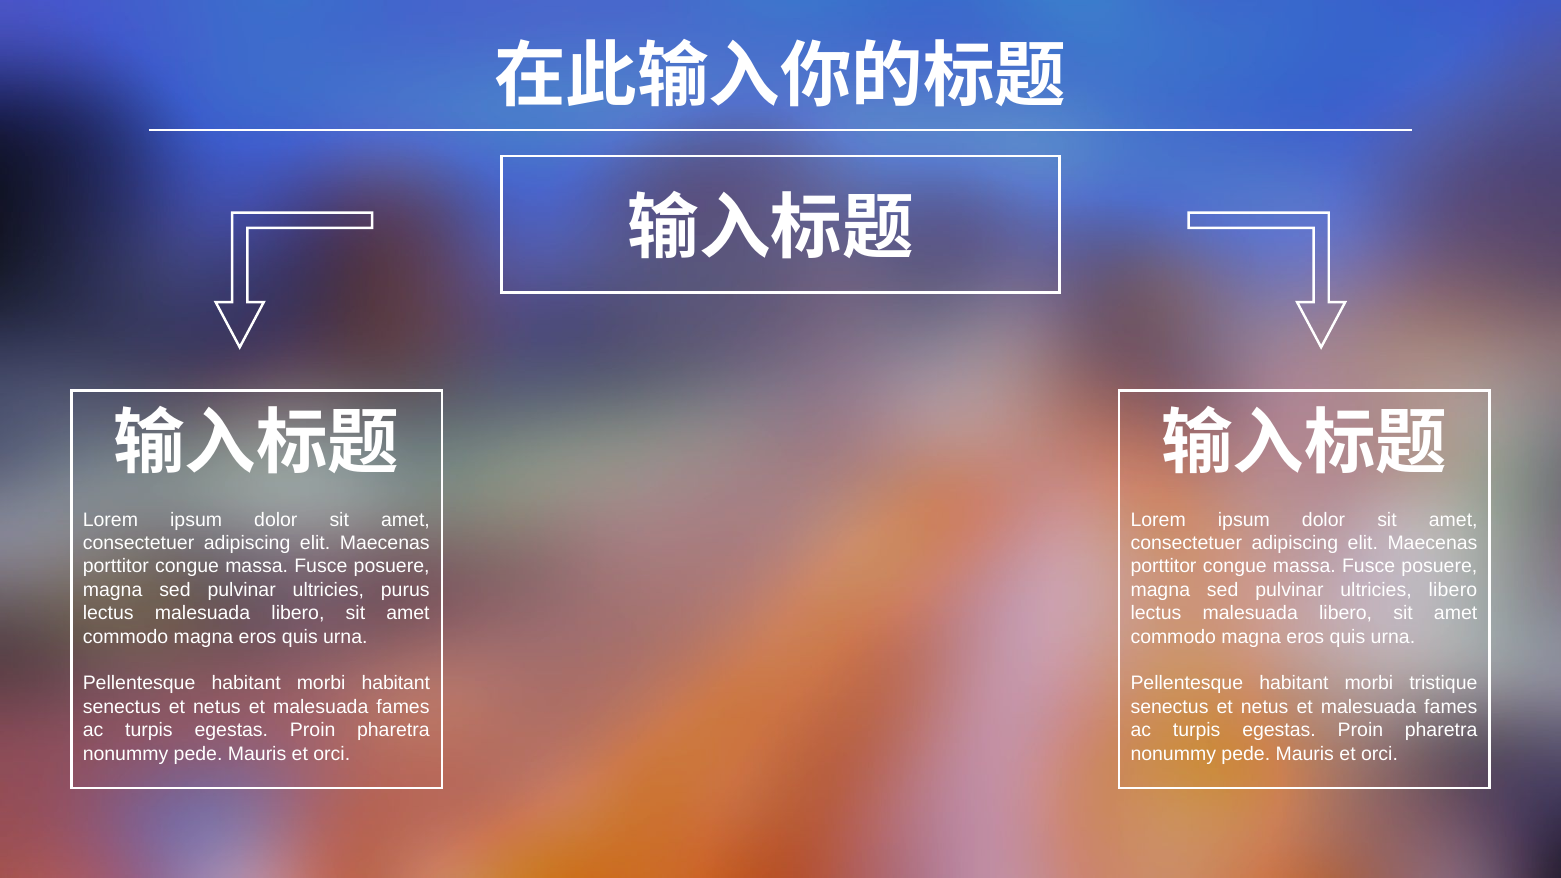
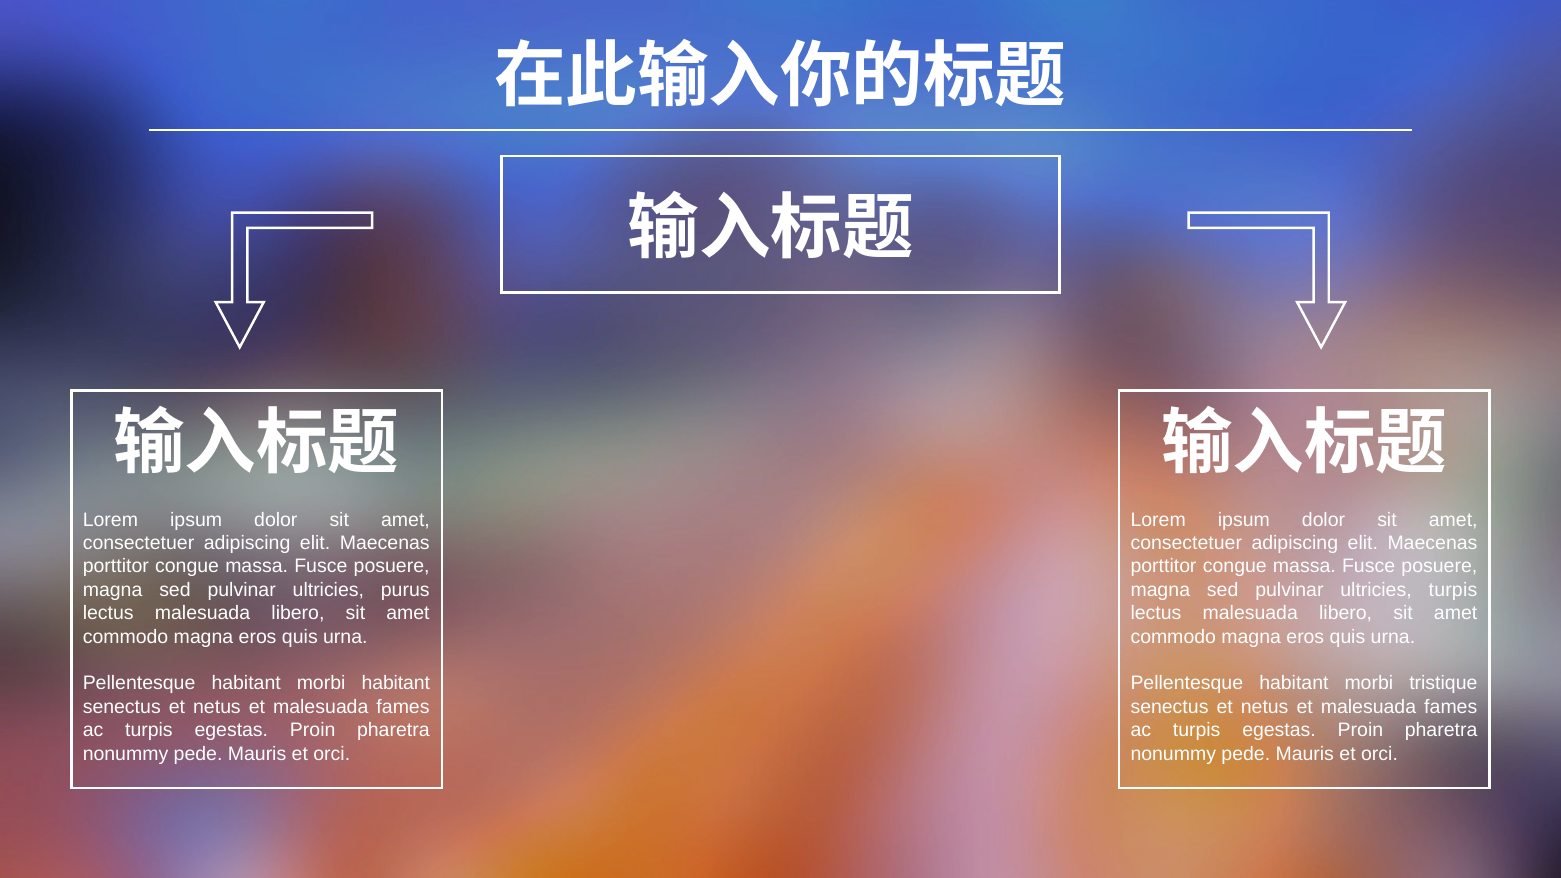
ultricies libero: libero -> turpis (1453, 590)
